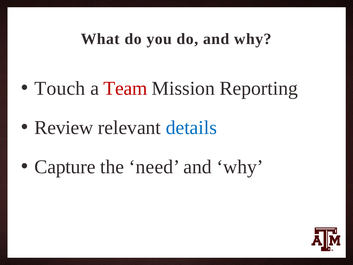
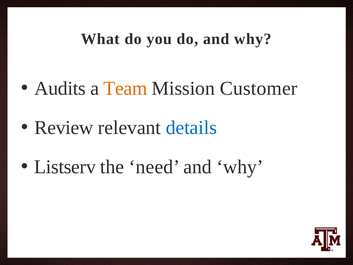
Touch: Touch -> Audits (60, 88)
Team colour: red -> orange (125, 88)
Reporting: Reporting -> Customer (259, 88)
Capture: Capture -> Listserv (65, 167)
